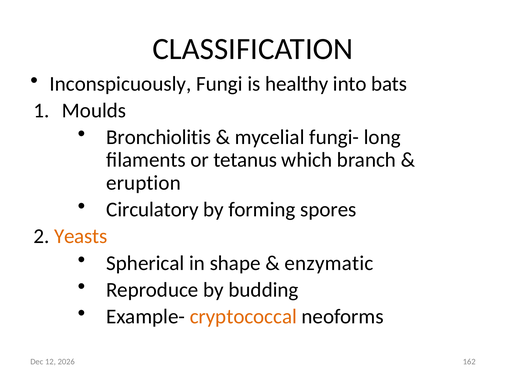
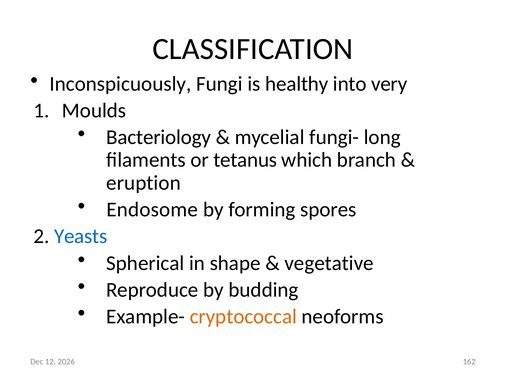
bats: bats -> very (389, 84)
Bronchiolitis: Bronchiolitis -> Bacteriology (159, 137)
Circulatory: Circulatory -> Endosome (152, 210)
Yeasts colour: orange -> blue (81, 237)
enzymatic: enzymatic -> vegetative (329, 263)
